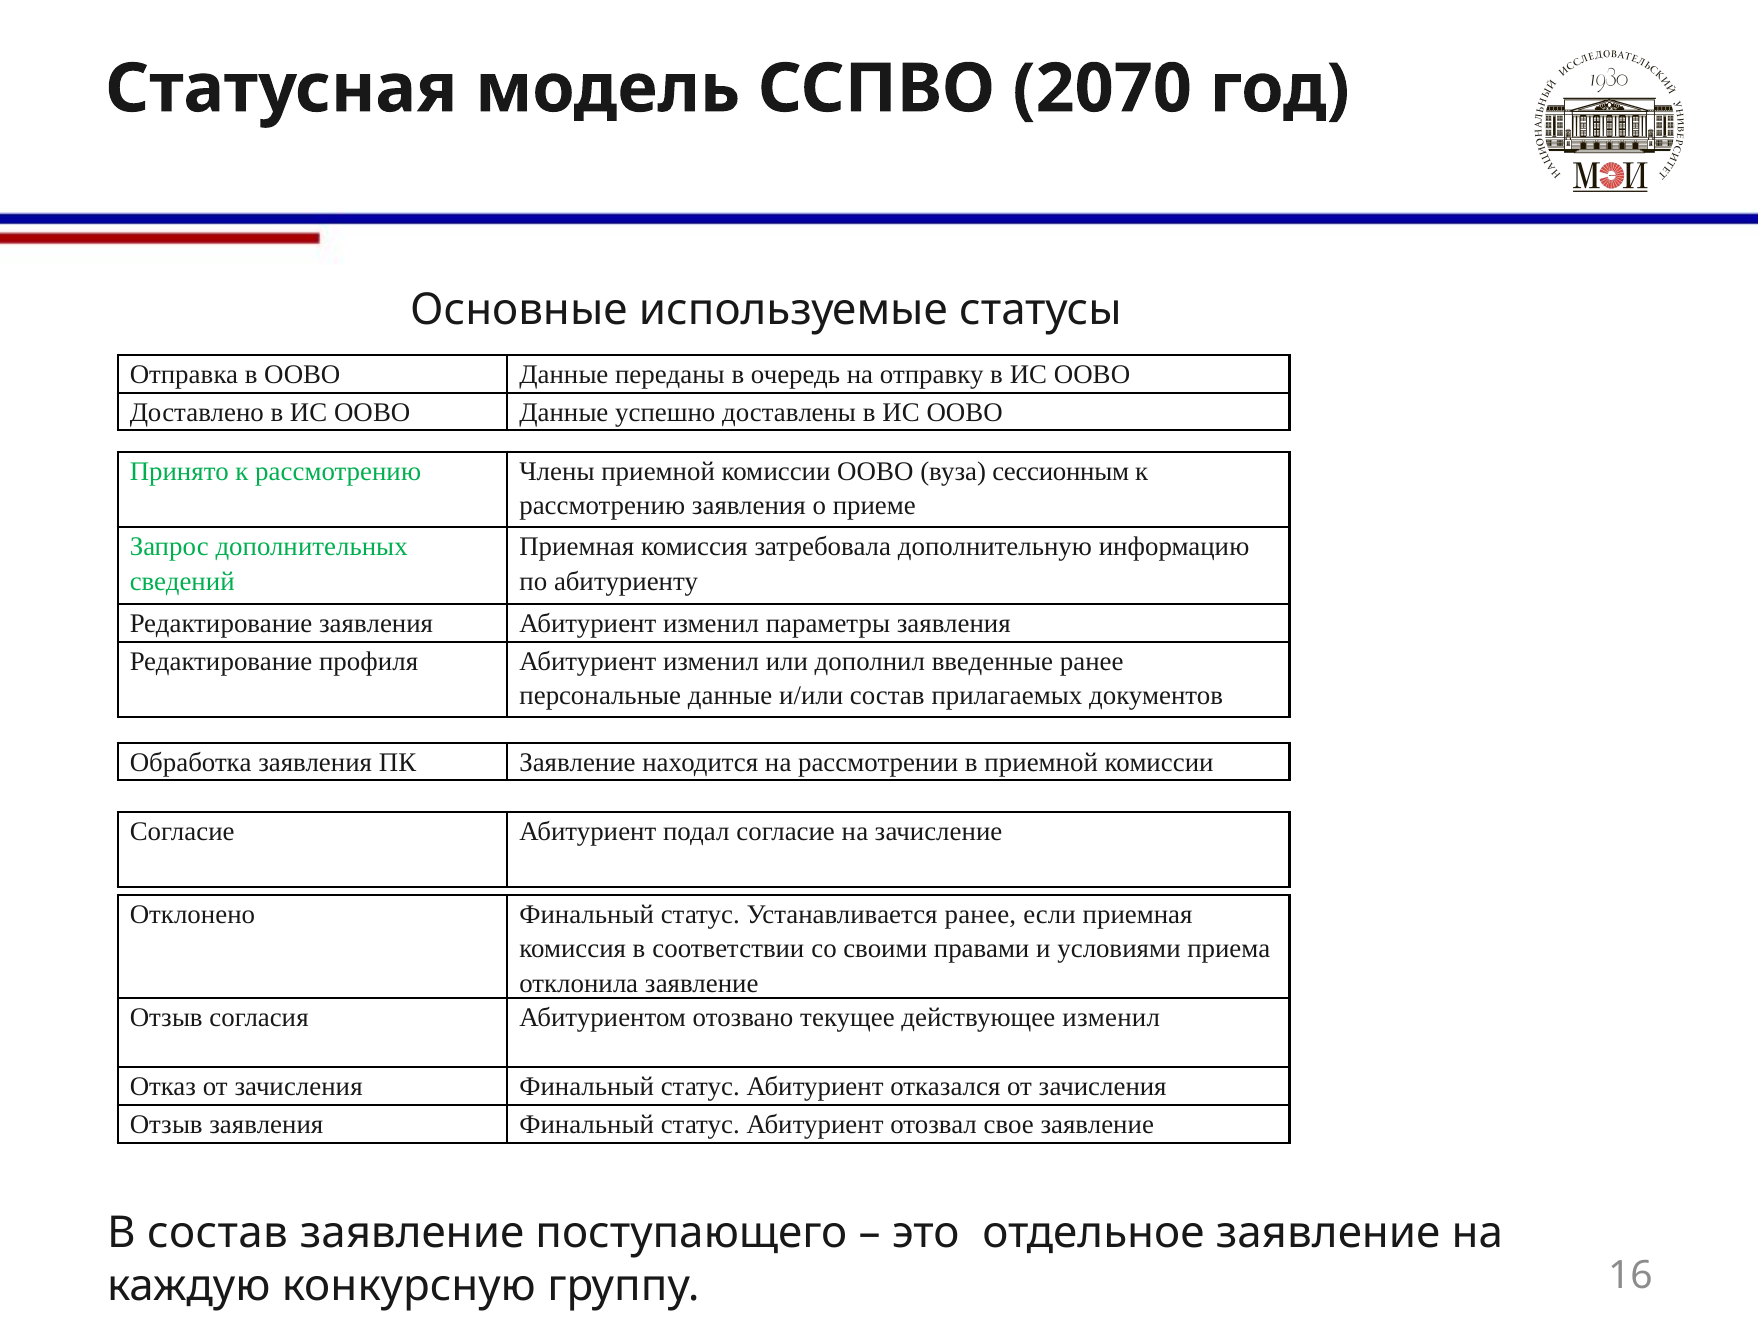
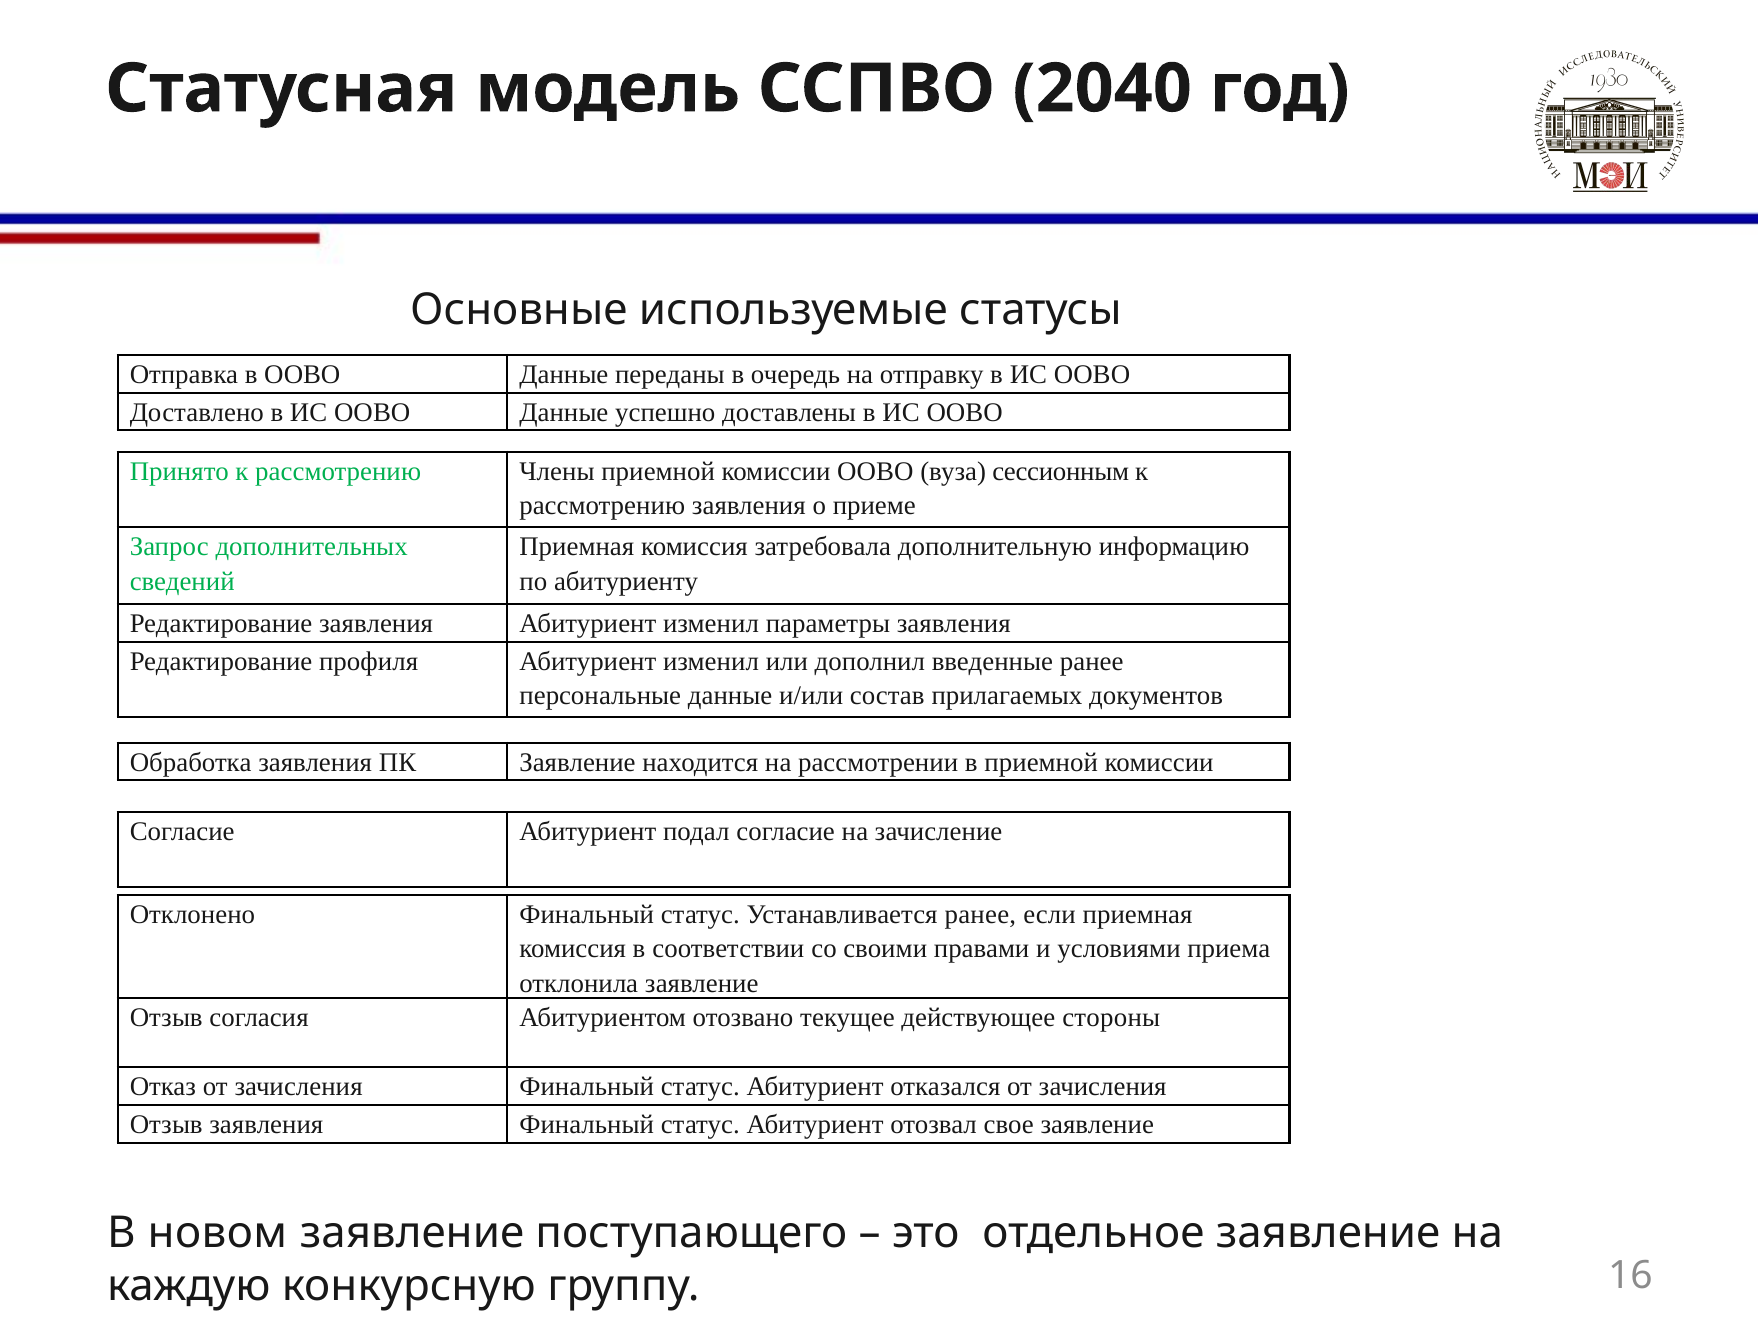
2070: 2070 -> 2040 (1102, 89)
действующее изменил: изменил -> стороны (1111, 1017)
В состав: состав -> новом (217, 1232)
